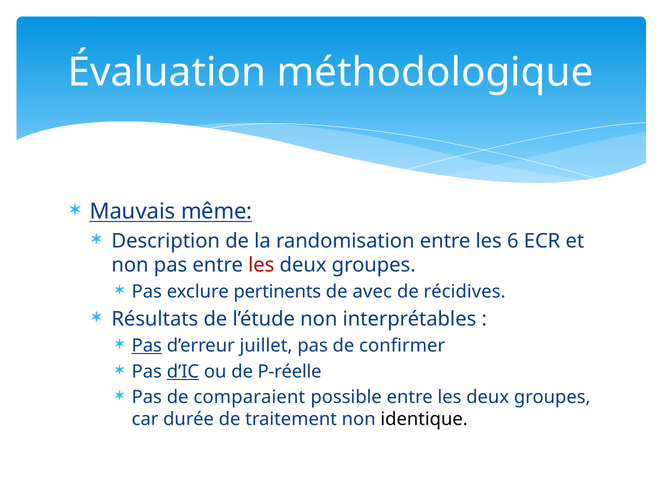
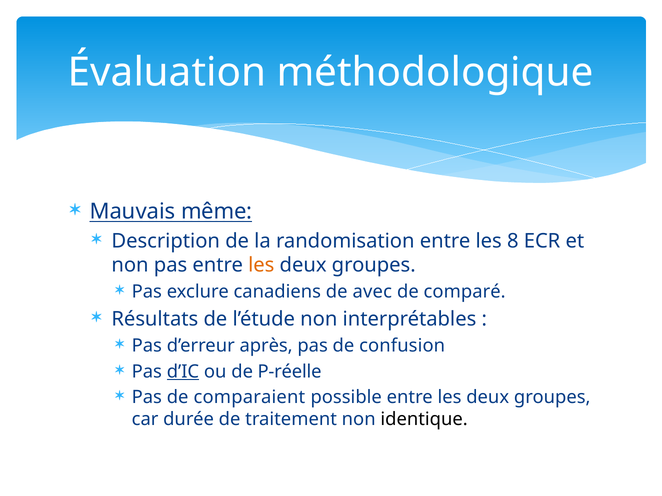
6: 6 -> 8 (513, 241)
les colour: red -> orange (261, 265)
pertinents: pertinents -> canadiens (277, 292)
récidives: récidives -> comparé (465, 292)
Pas underline: present -> none (147, 346)
juillet: juillet -> après (266, 346)
confirmer: confirmer -> confusion (402, 346)
